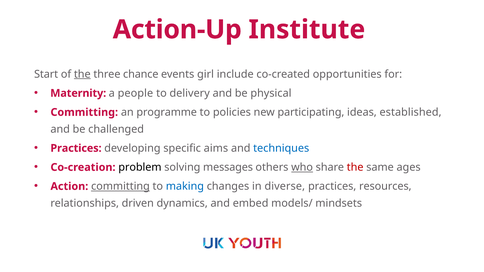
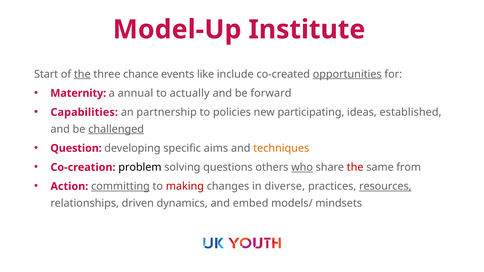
Action-Up: Action-Up -> Model-Up (177, 30)
girl: girl -> like (206, 74)
opportunities underline: none -> present (347, 74)
people: people -> annual (135, 93)
delivery: delivery -> actually (190, 93)
physical: physical -> forward (271, 93)
Committing: Committing -> Capabilities (84, 112)
programme: programme -> partnership (167, 112)
challenged underline: none -> present (116, 129)
Practices: Practices -> Question (76, 148)
techniques colour: blue -> orange (281, 148)
messages: messages -> questions (228, 167)
ages: ages -> from (409, 167)
making colour: blue -> red (185, 187)
resources underline: none -> present (385, 187)
